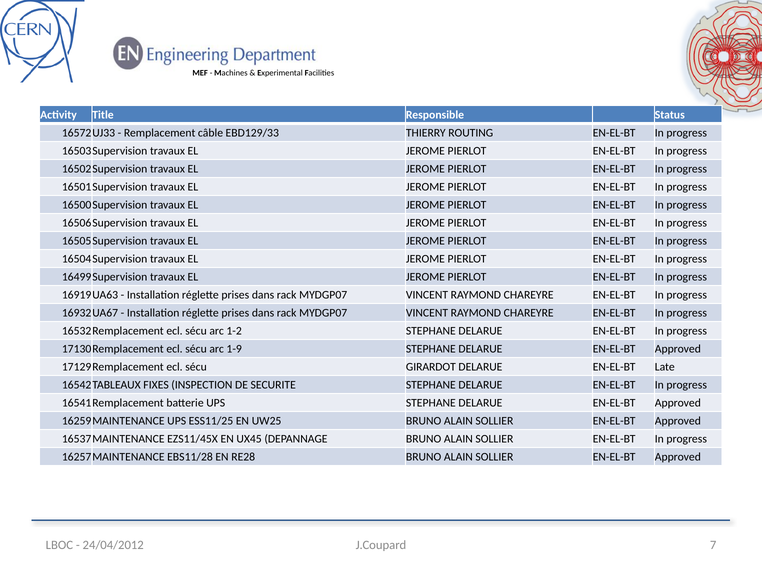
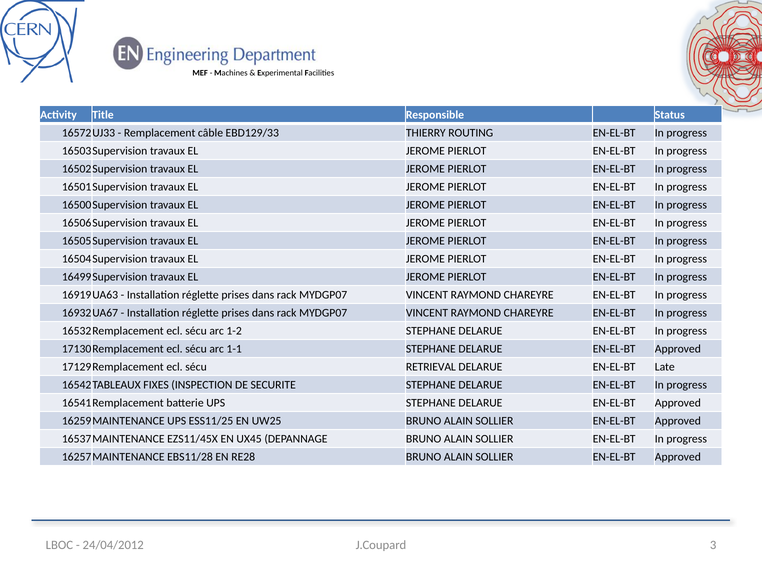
1-9: 1-9 -> 1-1 (234, 349)
GIRARDOT: GIRARDOT -> RETRIEVAL (431, 367)
7: 7 -> 3 (713, 546)
